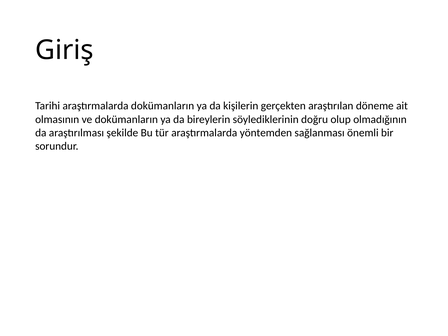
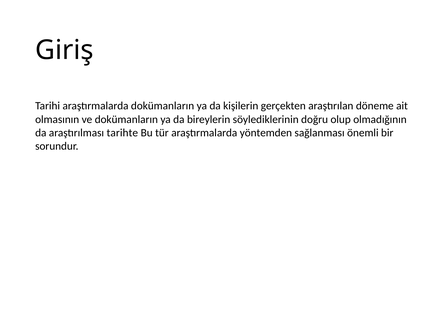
şekilde: şekilde -> tarihte (122, 133)
